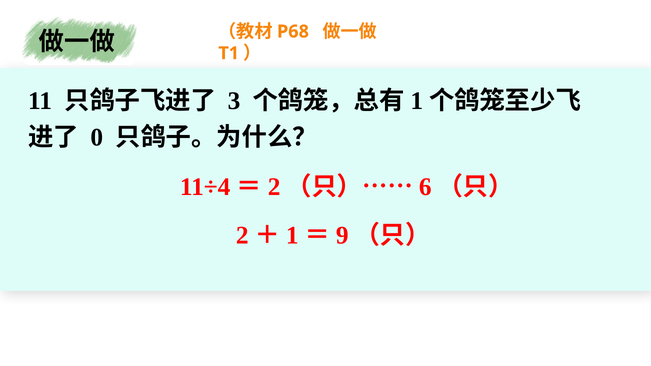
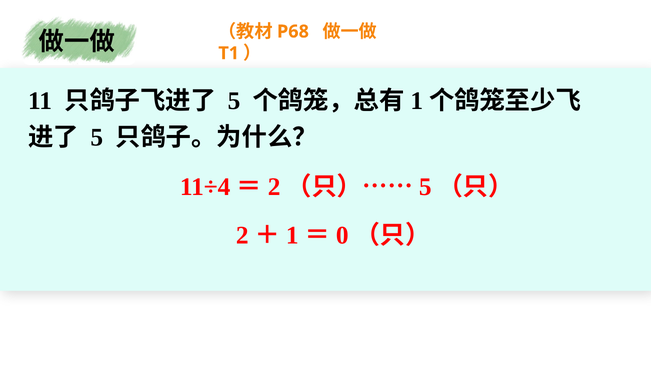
3: 3 -> 5 (234, 101)
0: 0 -> 5 (97, 138)
6: 6 -> 5 (425, 187)
9: 9 -> 0 (342, 236)
